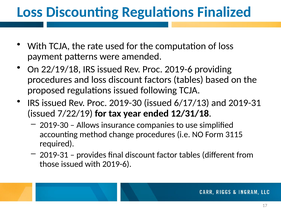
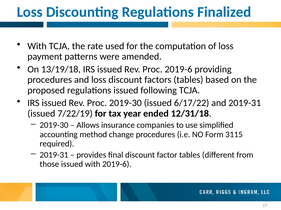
22/19/18: 22/19/18 -> 13/19/18 (61, 69)
6/17/13: 6/17/13 -> 6/17/22 (192, 103)
